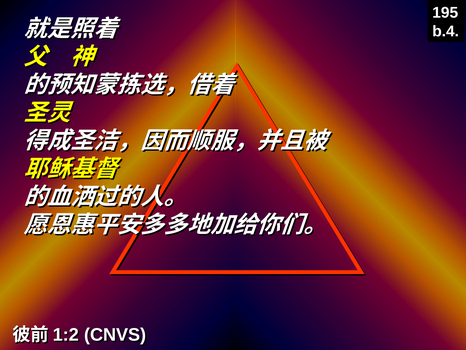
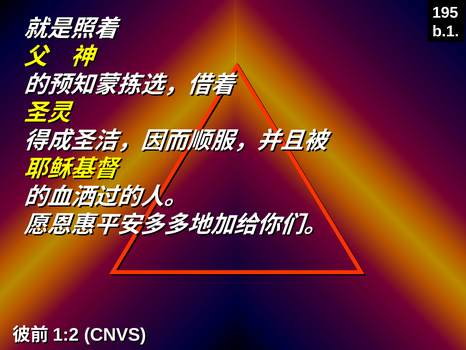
b.4: b.4 -> b.1 (446, 31)
